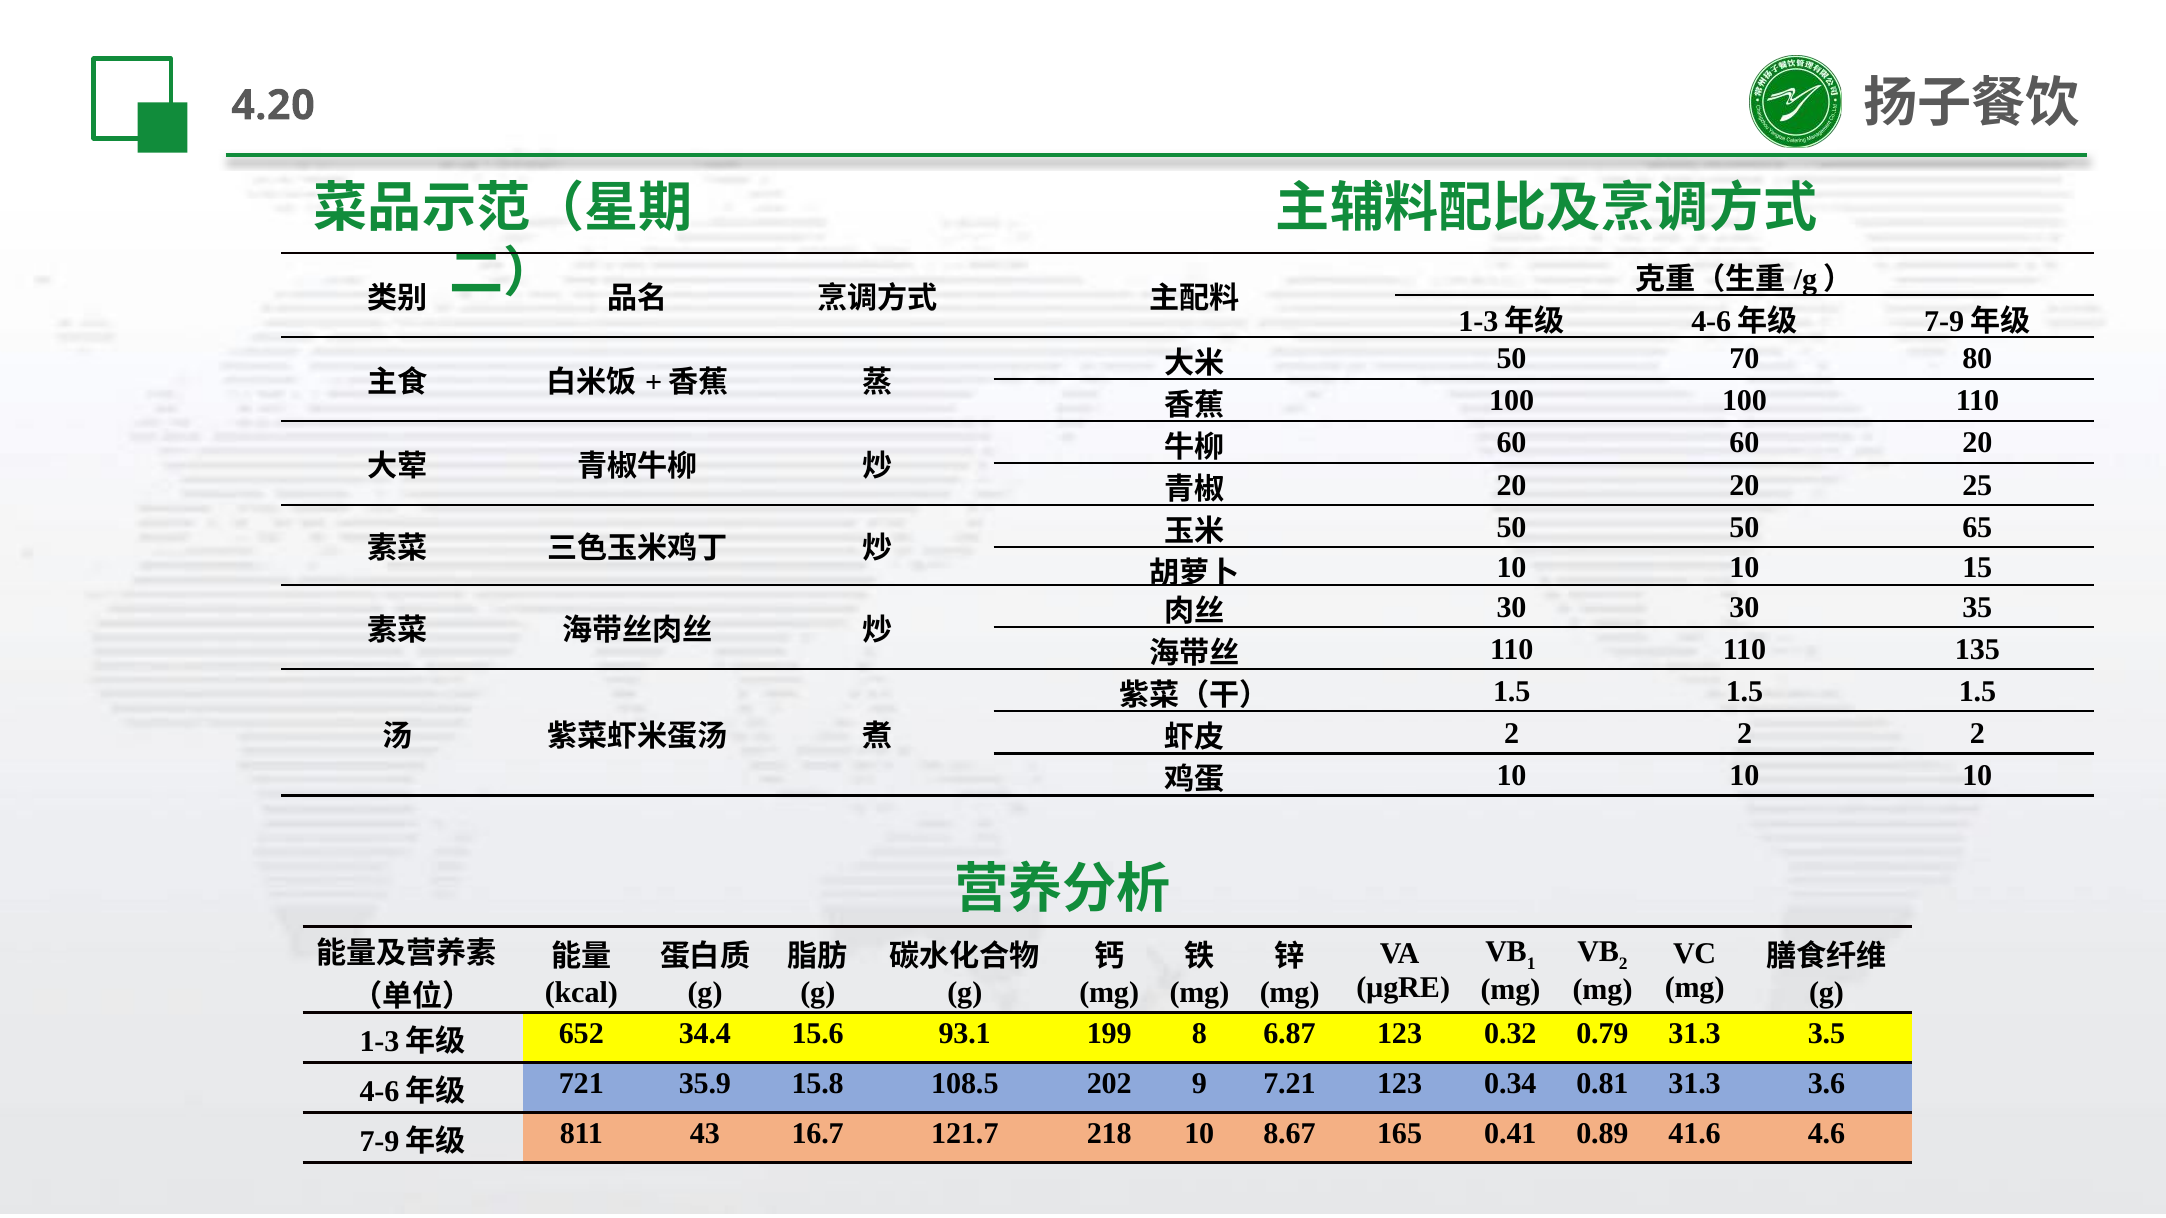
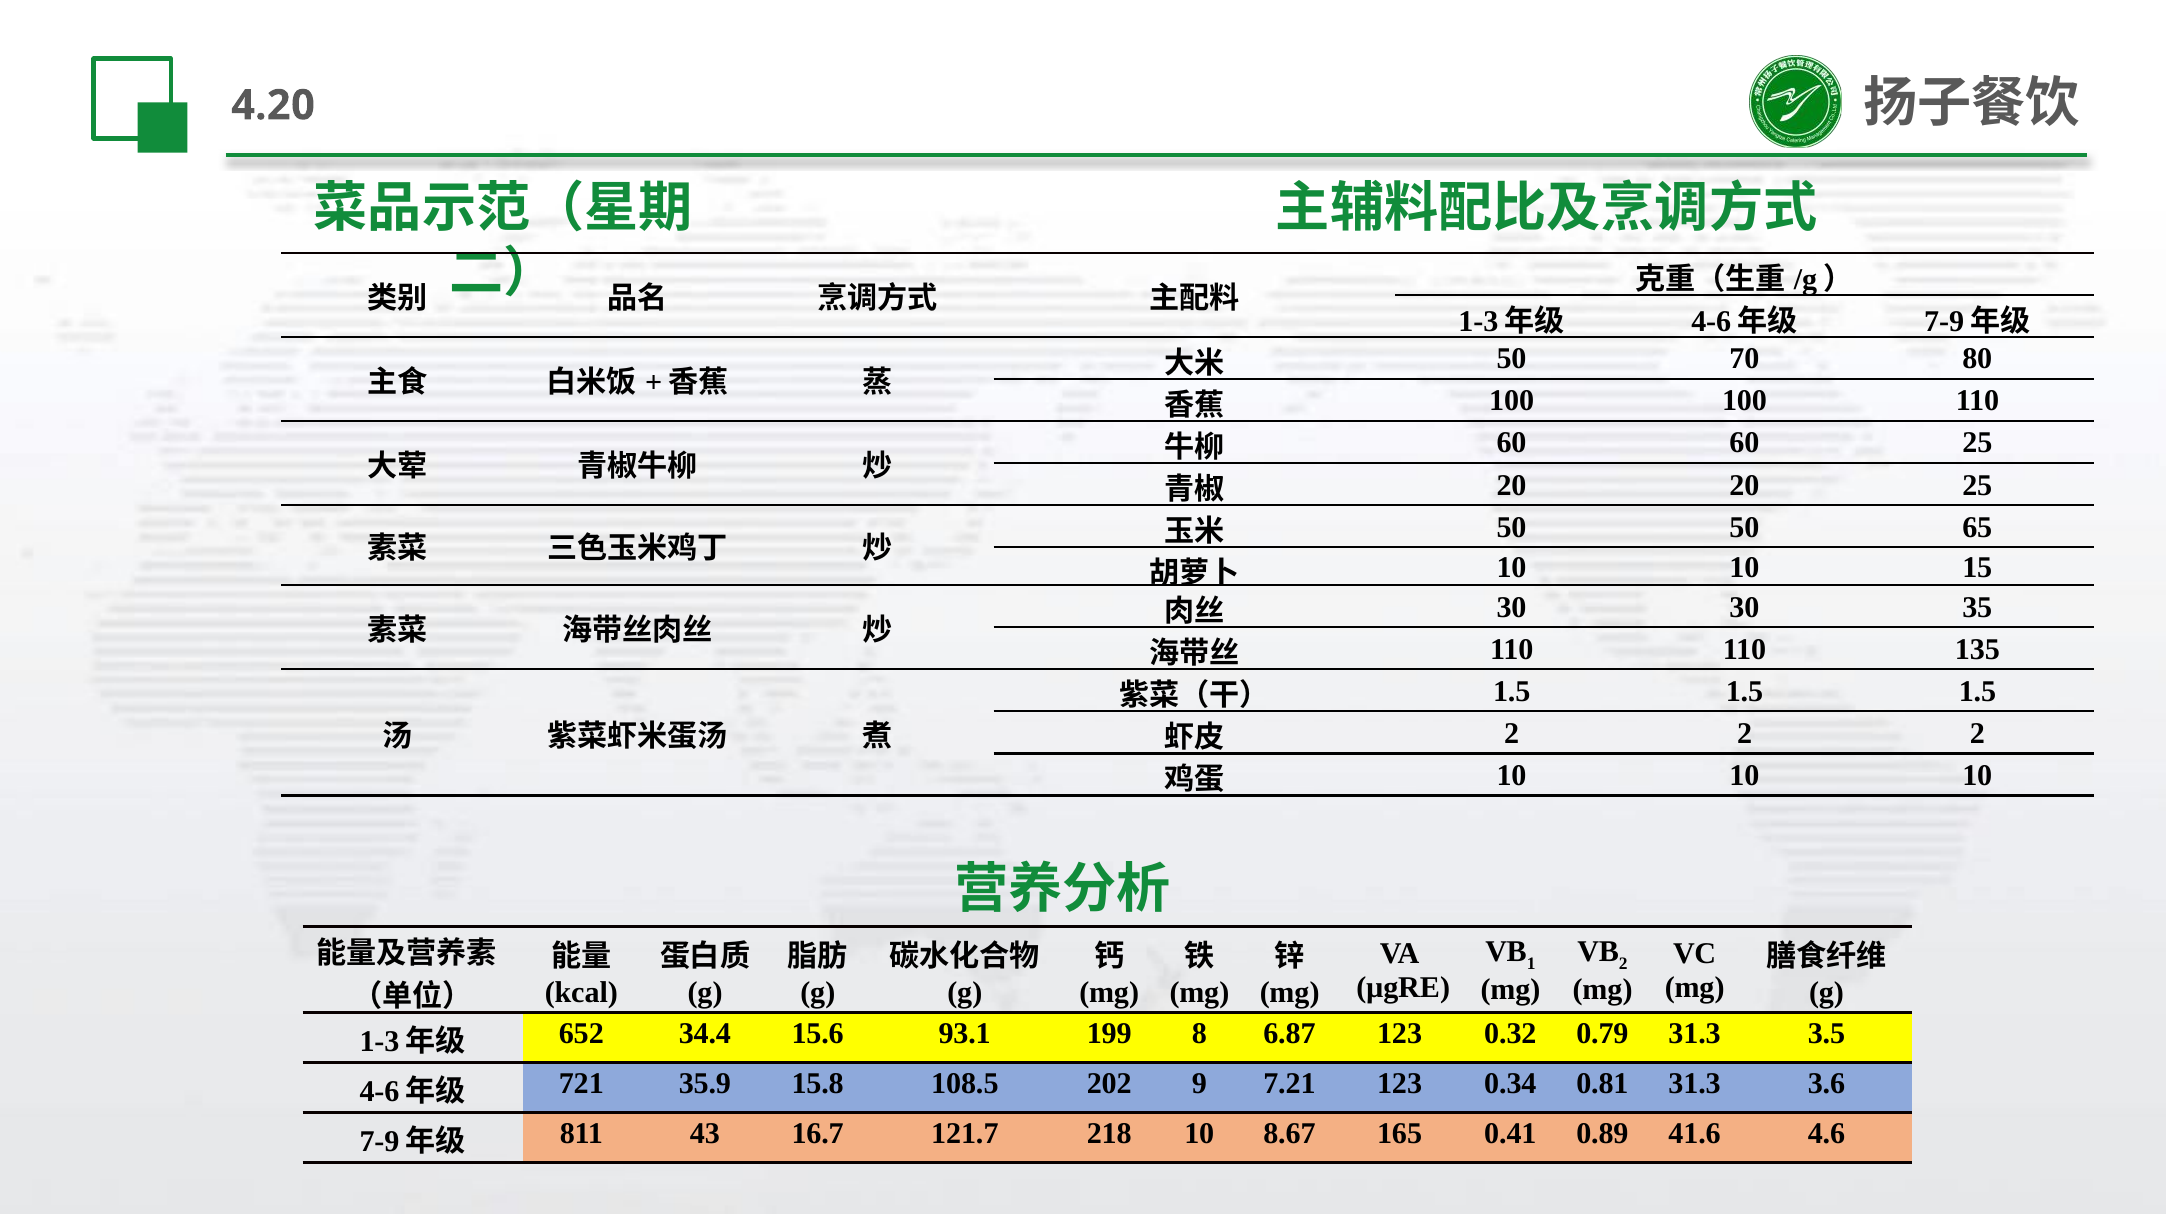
60 20: 20 -> 25 (1977, 443)
